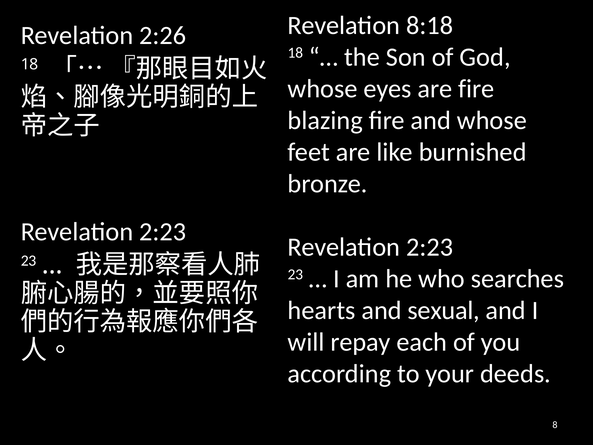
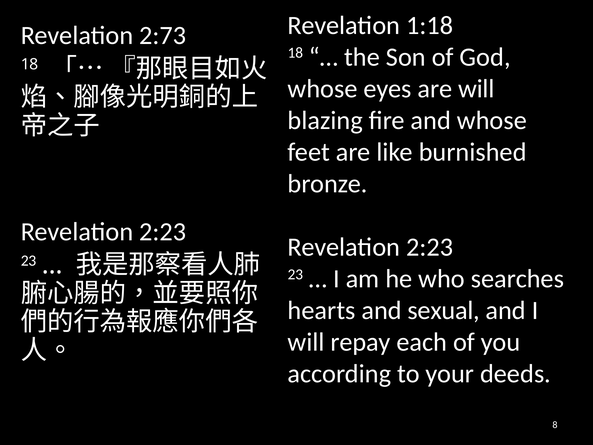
8:18: 8:18 -> 1:18 (430, 26)
2:26: 2:26 -> 2:73 (163, 35)
are fire: fire -> will (476, 89)
